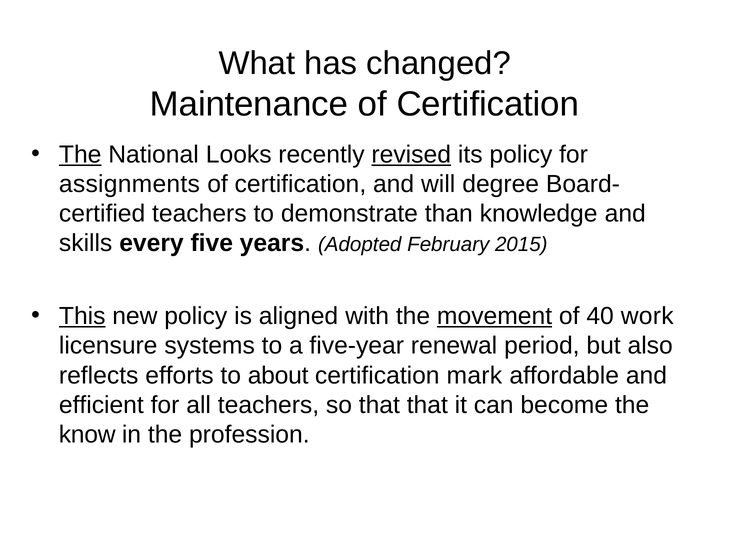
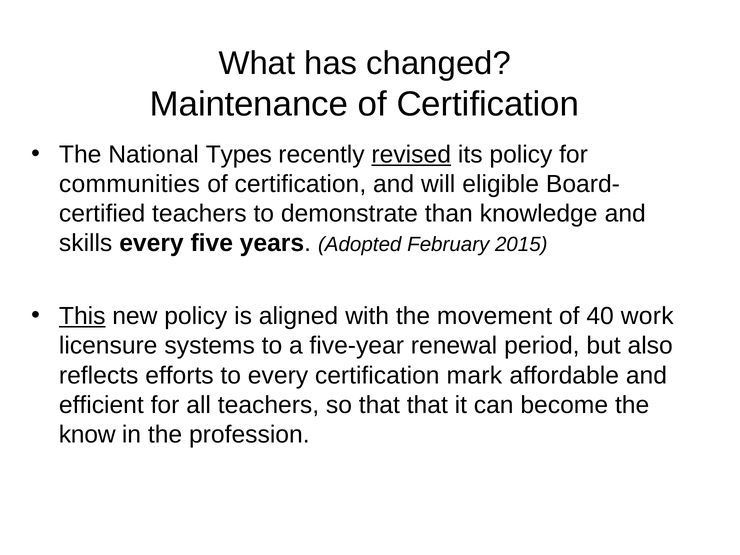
The underline: present -> none (80, 155)
Looks: Looks -> Types (239, 155)
assignments: assignments -> communities (129, 184)
degree: degree -> eligible (501, 184)
movement underline: present -> none (495, 316)
to about: about -> every (278, 375)
